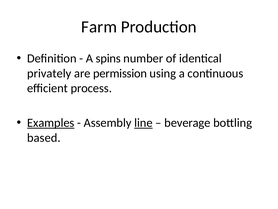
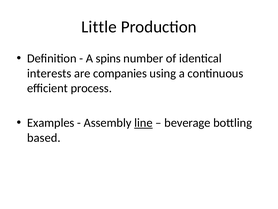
Farm: Farm -> Little (99, 27)
privately: privately -> interests (49, 73)
permission: permission -> companies (120, 73)
Examples underline: present -> none (51, 123)
